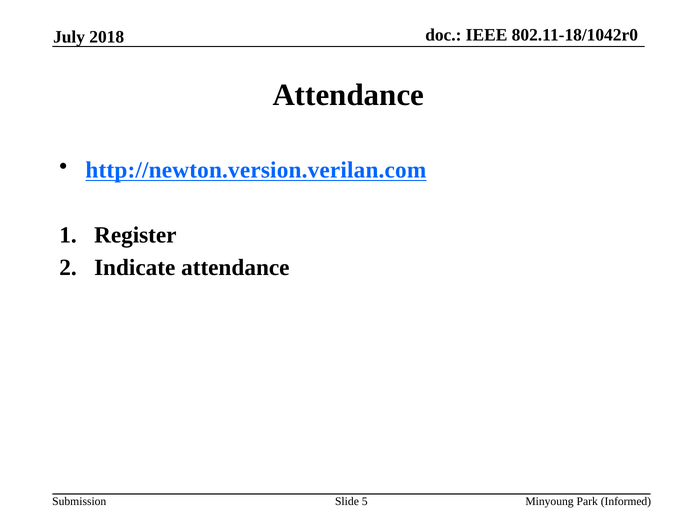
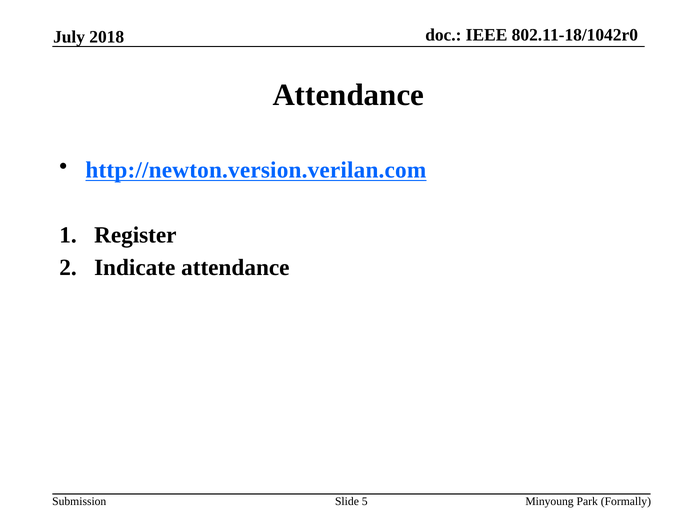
Informed: Informed -> Formally (626, 501)
